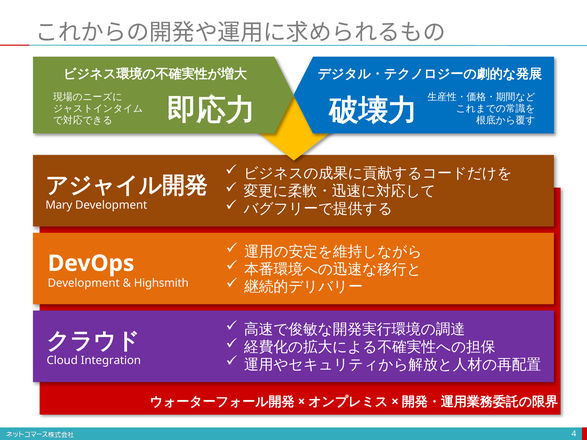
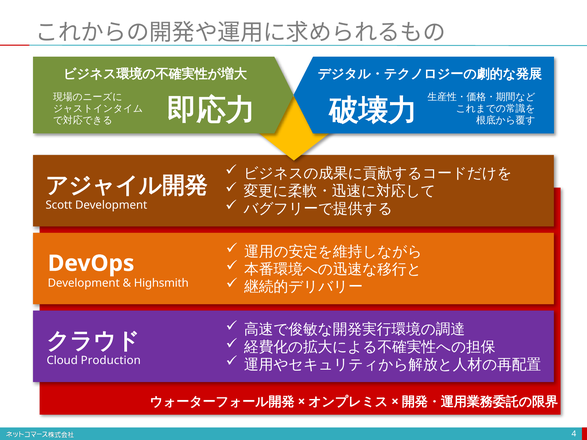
Mary: Mary -> Scott (59, 205)
Integration: Integration -> Production (111, 361)
